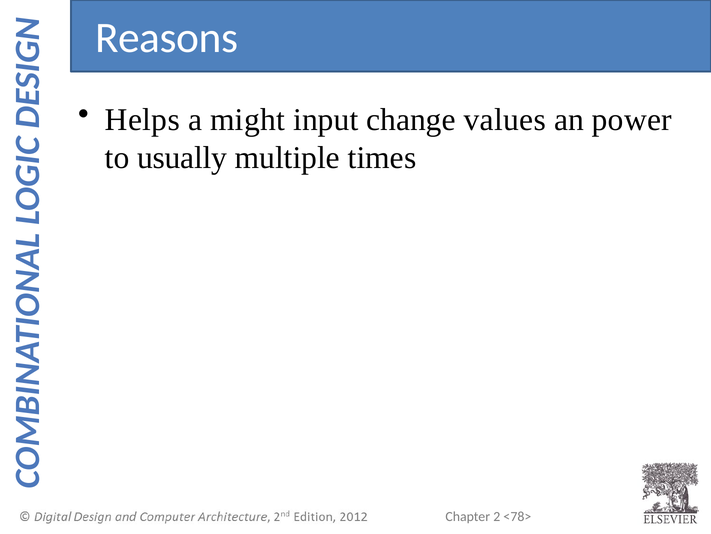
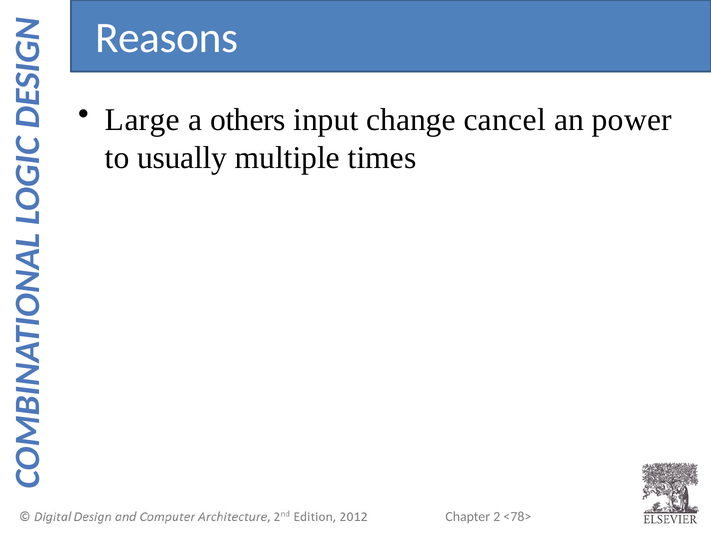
Helps: Helps -> Large (142, 119)
might: might -> others (248, 119)
values: values -> cancel (505, 119)
